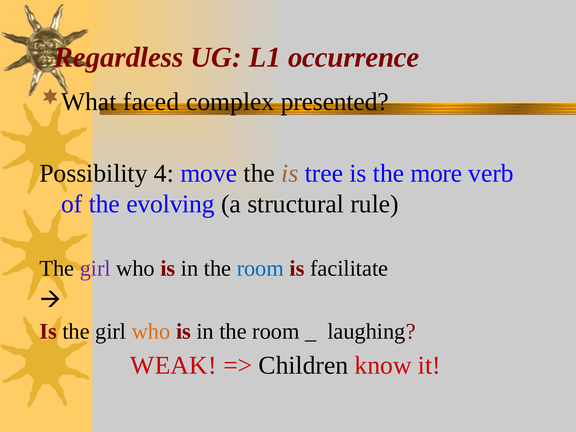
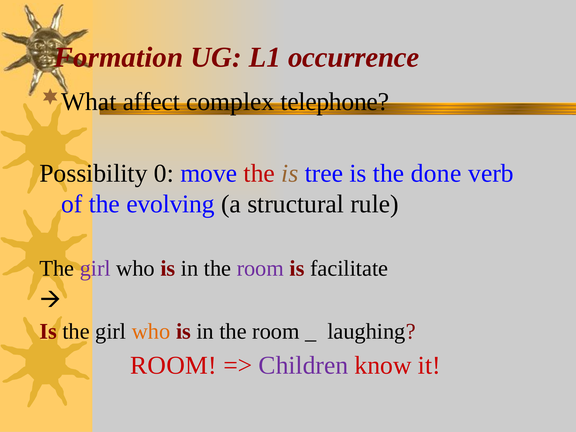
Regardless: Regardless -> Formation (118, 57)
faced: faced -> affect (151, 102)
presented: presented -> telephone (335, 102)
4: 4 -> 0 (164, 173)
the colour: black -> red (259, 173)
more: more -> done (436, 173)
room colour: blue -> purple (260, 269)
WEAK: WEAK -> ROOM (173, 365)
Children colour: black -> purple (303, 365)
